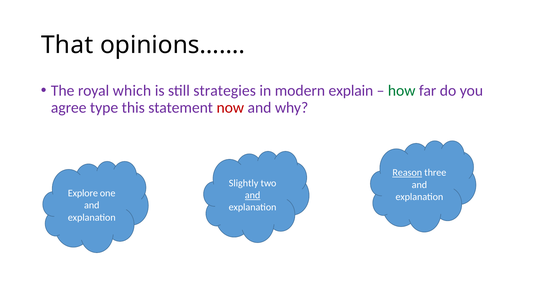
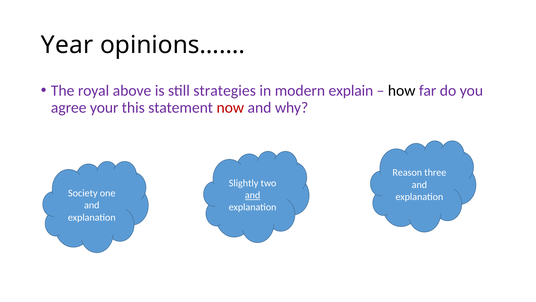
That: That -> Year (67, 45)
which: which -> above (132, 91)
how colour: green -> black (402, 91)
type: type -> your (104, 108)
Reason underline: present -> none (407, 172)
Explore: Explore -> Society (83, 193)
